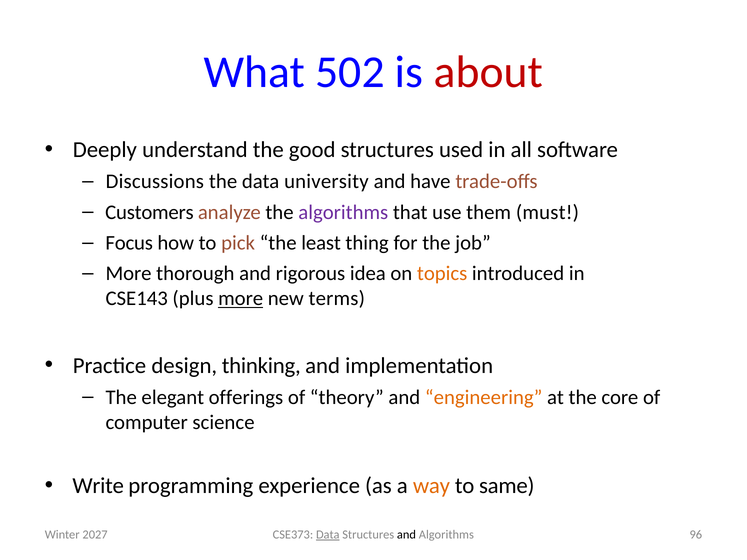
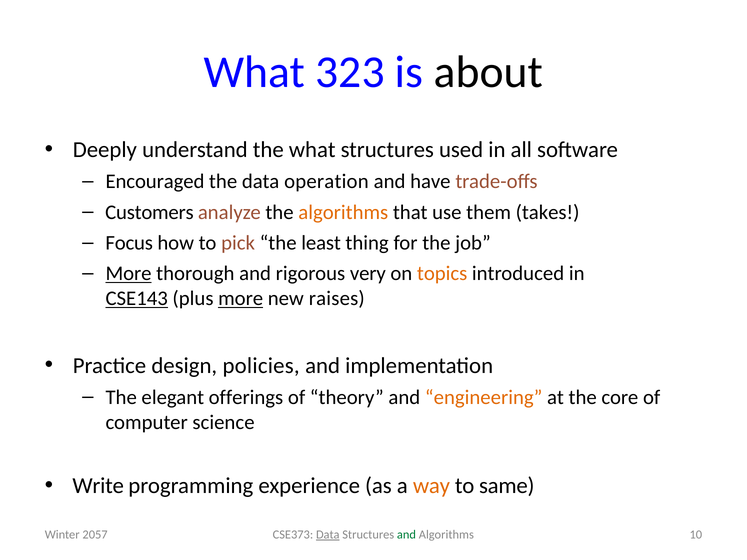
502: 502 -> 323 (350, 72)
about colour: red -> black (488, 72)
the good: good -> what (312, 150)
Discussions: Discussions -> Encouraged (155, 182)
university: university -> operation (326, 182)
algorithms colour: purple -> orange (343, 212)
must: must -> takes (548, 212)
More underline: none -> present (129, 274)
idea: idea -> very (368, 274)
CSE143 underline: none -> present (137, 299)
terms: terms -> raises (337, 299)
thinking: thinking -> policies (261, 366)
and colour: black -> green (406, 535)
96: 96 -> 10 (696, 535)
2027: 2027 -> 2057 (95, 535)
